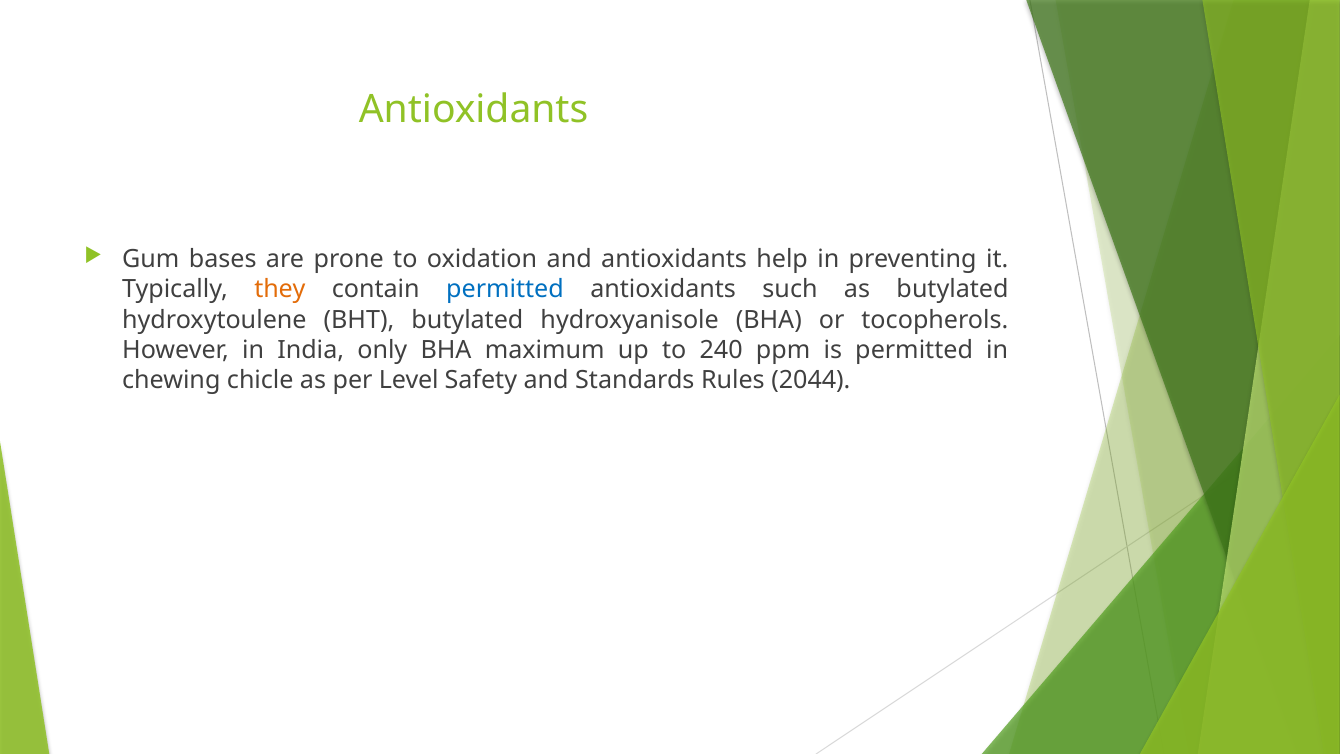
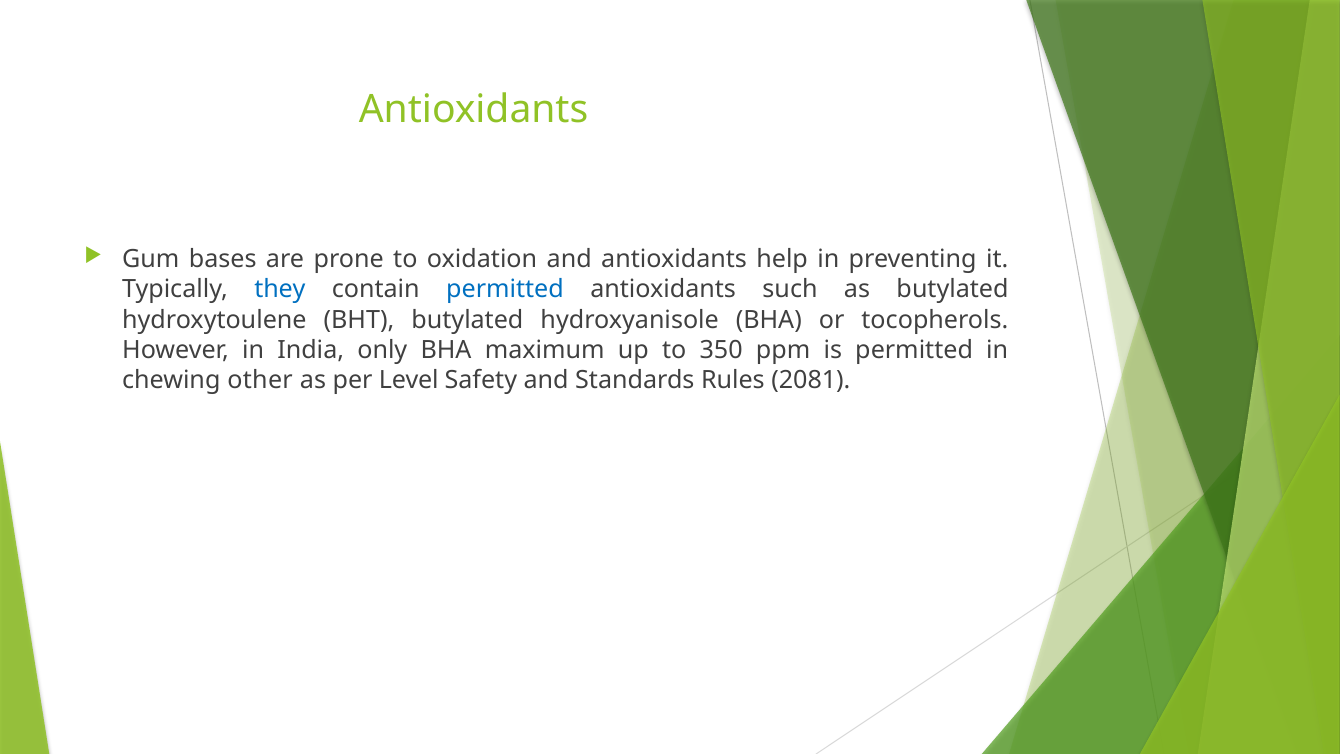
they colour: orange -> blue (280, 289)
240: 240 -> 350 (721, 350)
chicle: chicle -> other (260, 380)
2044: 2044 -> 2081 (811, 380)
